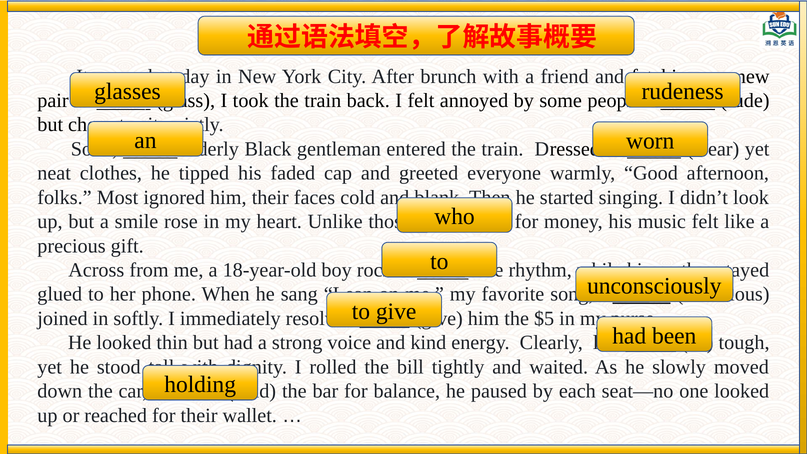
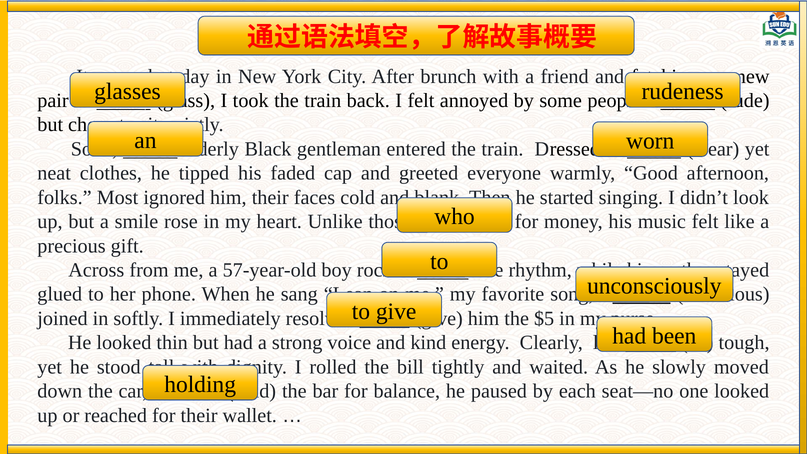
18-year-old: 18-year-old -> 57-year-old (270, 270)
